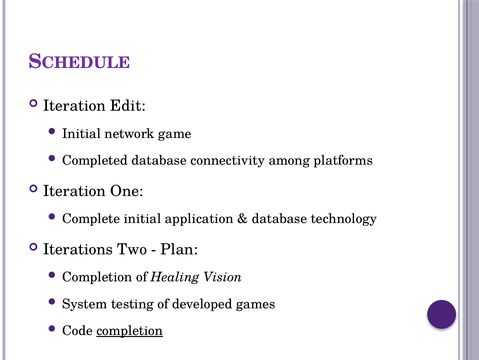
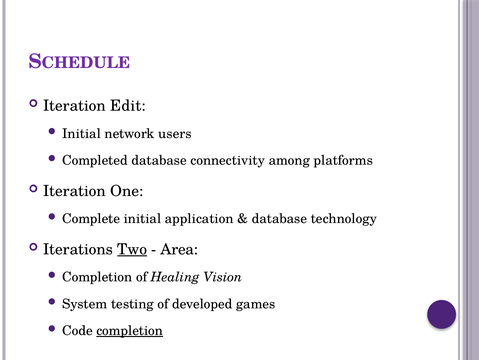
game: game -> users (175, 133)
Two underline: none -> present (132, 249)
Plan: Plan -> Area (179, 249)
